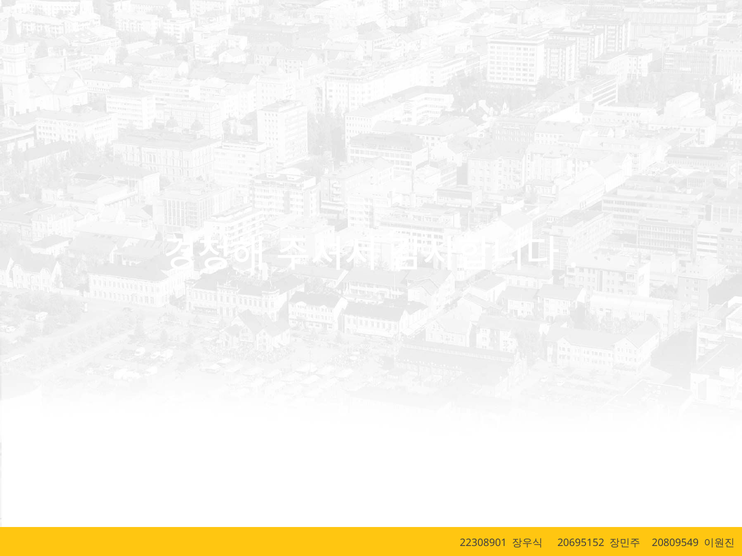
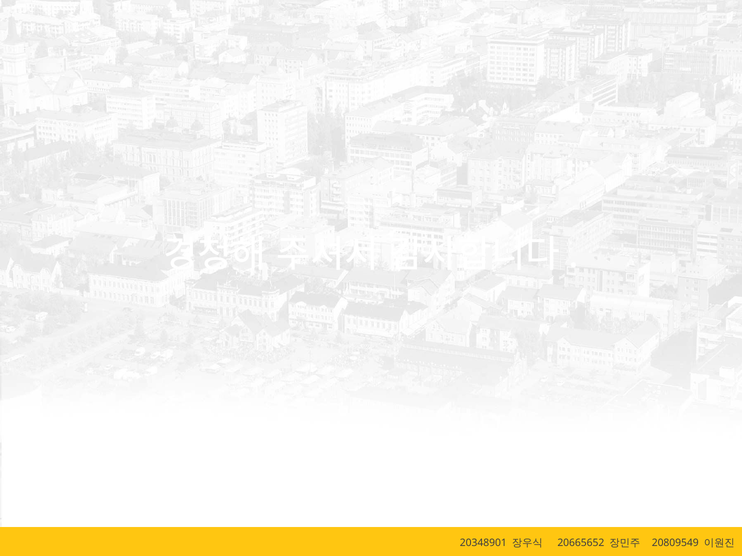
22308901: 22308901 -> 20348901 (483, 543)
20695152: 20695152 -> 20665652 (581, 543)
